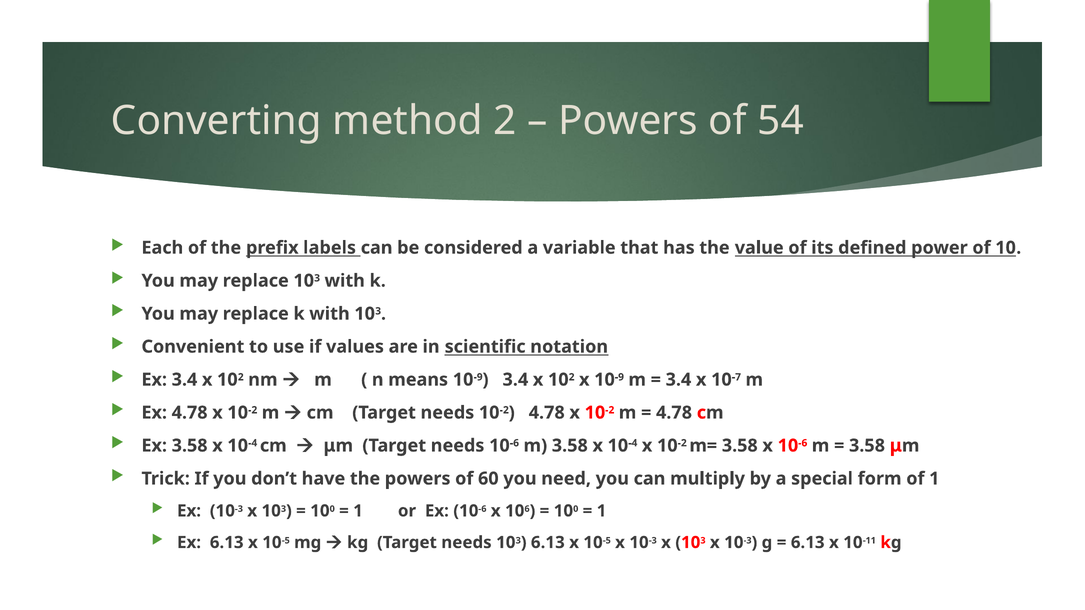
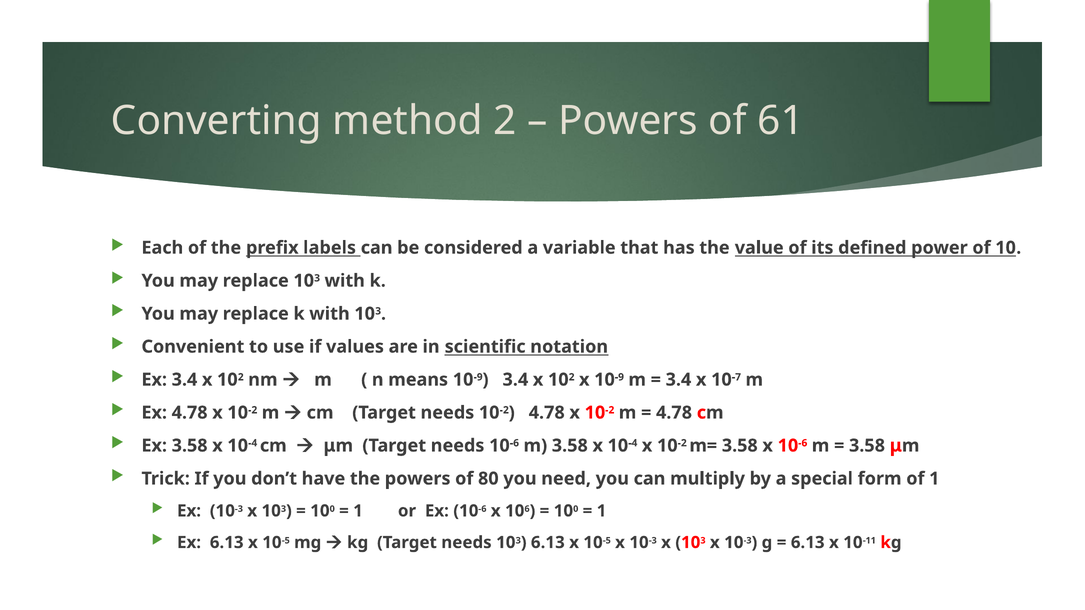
54: 54 -> 61 (781, 121)
60: 60 -> 80 (488, 479)
